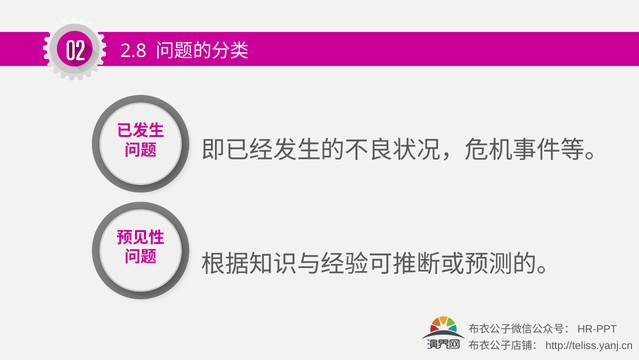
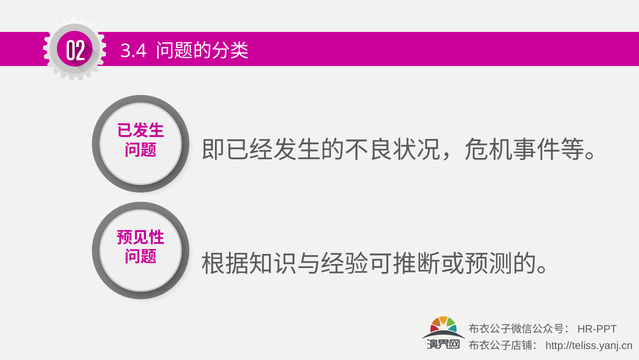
2.8: 2.8 -> 3.4 (133, 51)
